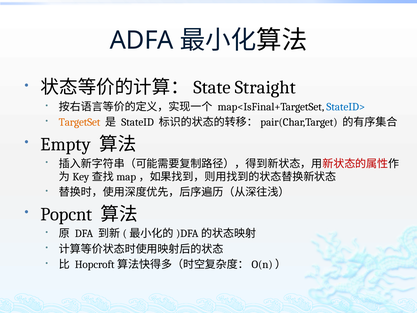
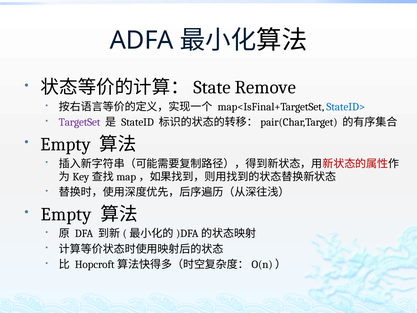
Straight: Straight -> Remove (265, 87)
TargetSet colour: orange -> purple (80, 122)
Popcnt: Popcnt -> Empty (66, 214)
